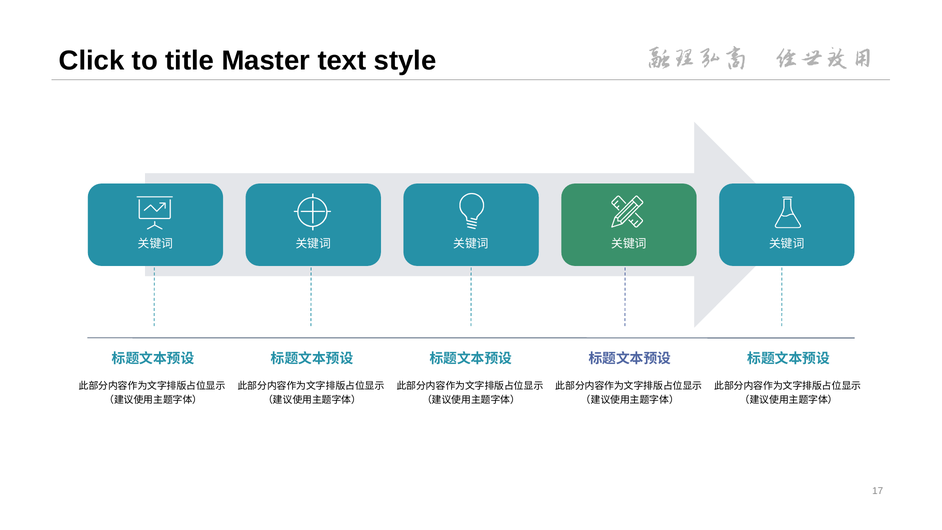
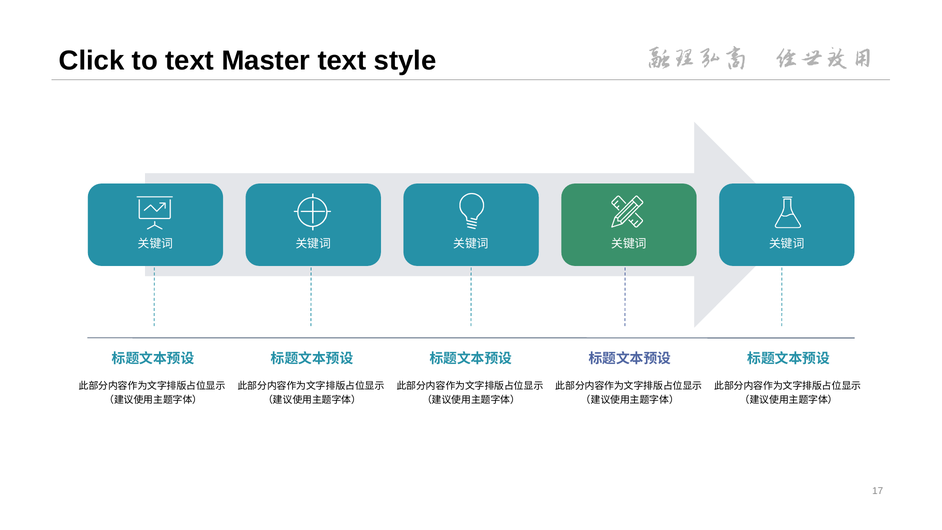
to title: title -> text (190, 61)
